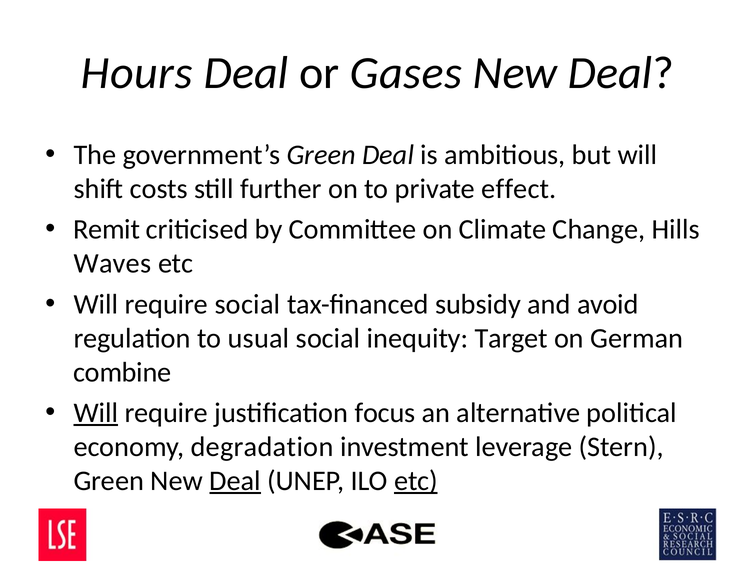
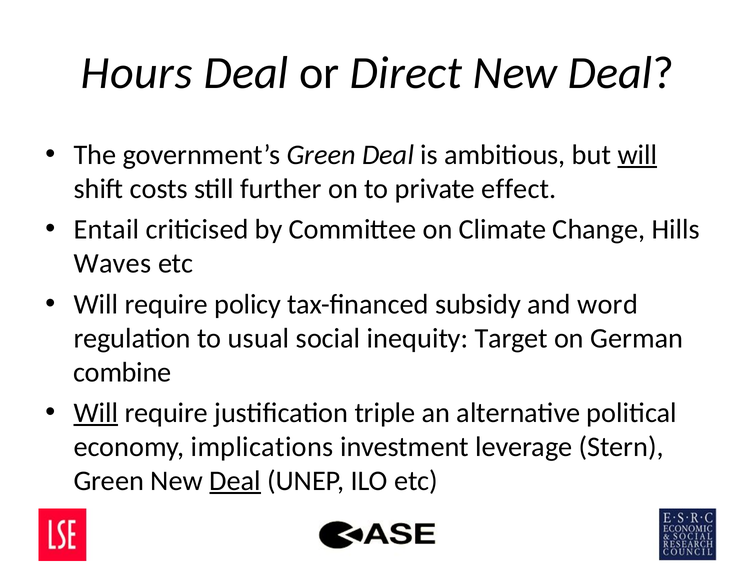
Gases: Gases -> Direct (406, 73)
will underline: none -> present (637, 155)
Remit: Remit -> Entail (106, 230)
require social: social -> policy (248, 304)
avoid: avoid -> word (608, 304)
focus: focus -> triple (385, 413)
degradation: degradation -> implications (262, 447)
etc underline: present -> none (416, 481)
